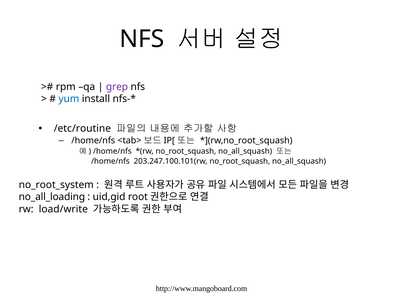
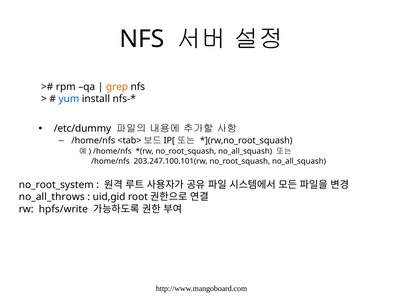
grep colour: purple -> orange (117, 87)
/etc/routine: /etc/routine -> /etc/dummy (82, 129)
no_all_loading: no_all_loading -> no_all_throws (52, 197)
load/write: load/write -> hpfs/write (63, 209)
